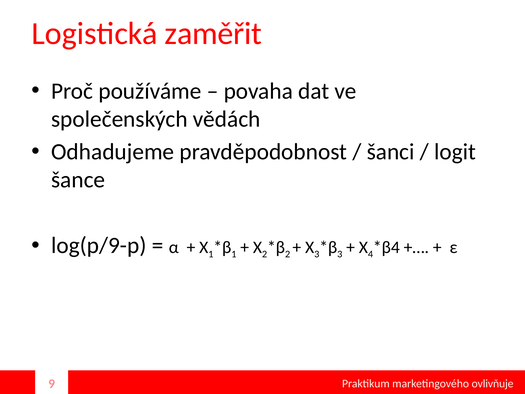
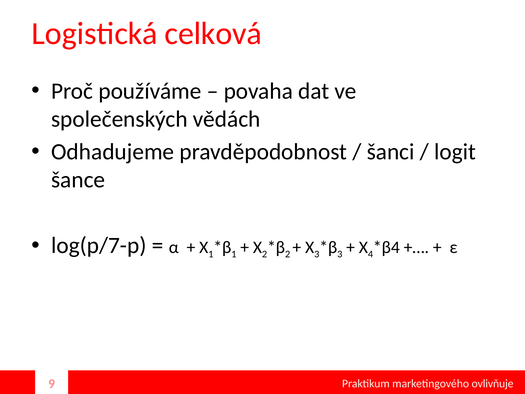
zaměřit: zaměřit -> celková (213, 33)
log(p/9-p: log(p/9-p -> log(p/7-p (99, 245)
